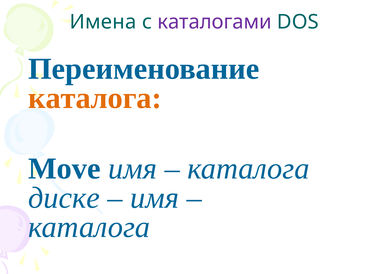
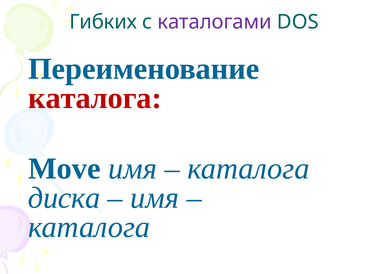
Имена: Имена -> Гибких (103, 22)
каталога colour: orange -> red (95, 98)
диске: диске -> диска (64, 198)
